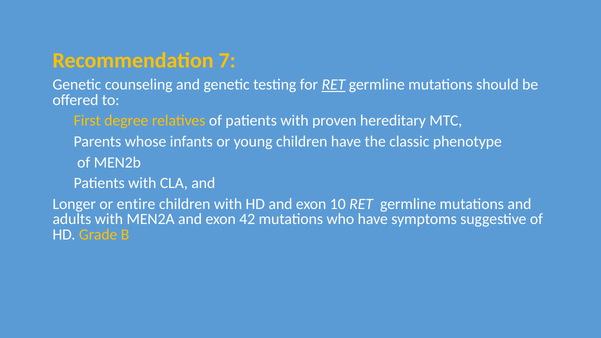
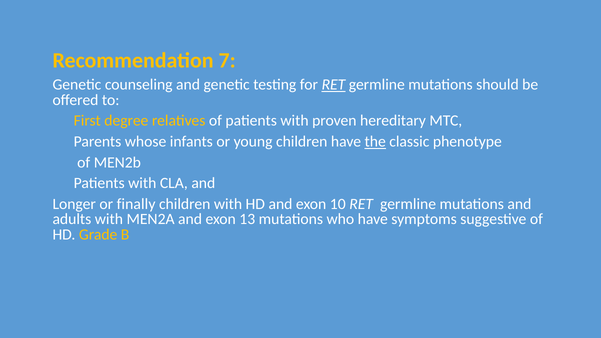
the underline: none -> present (375, 142)
entire: entire -> finally (136, 204)
42: 42 -> 13 (247, 219)
